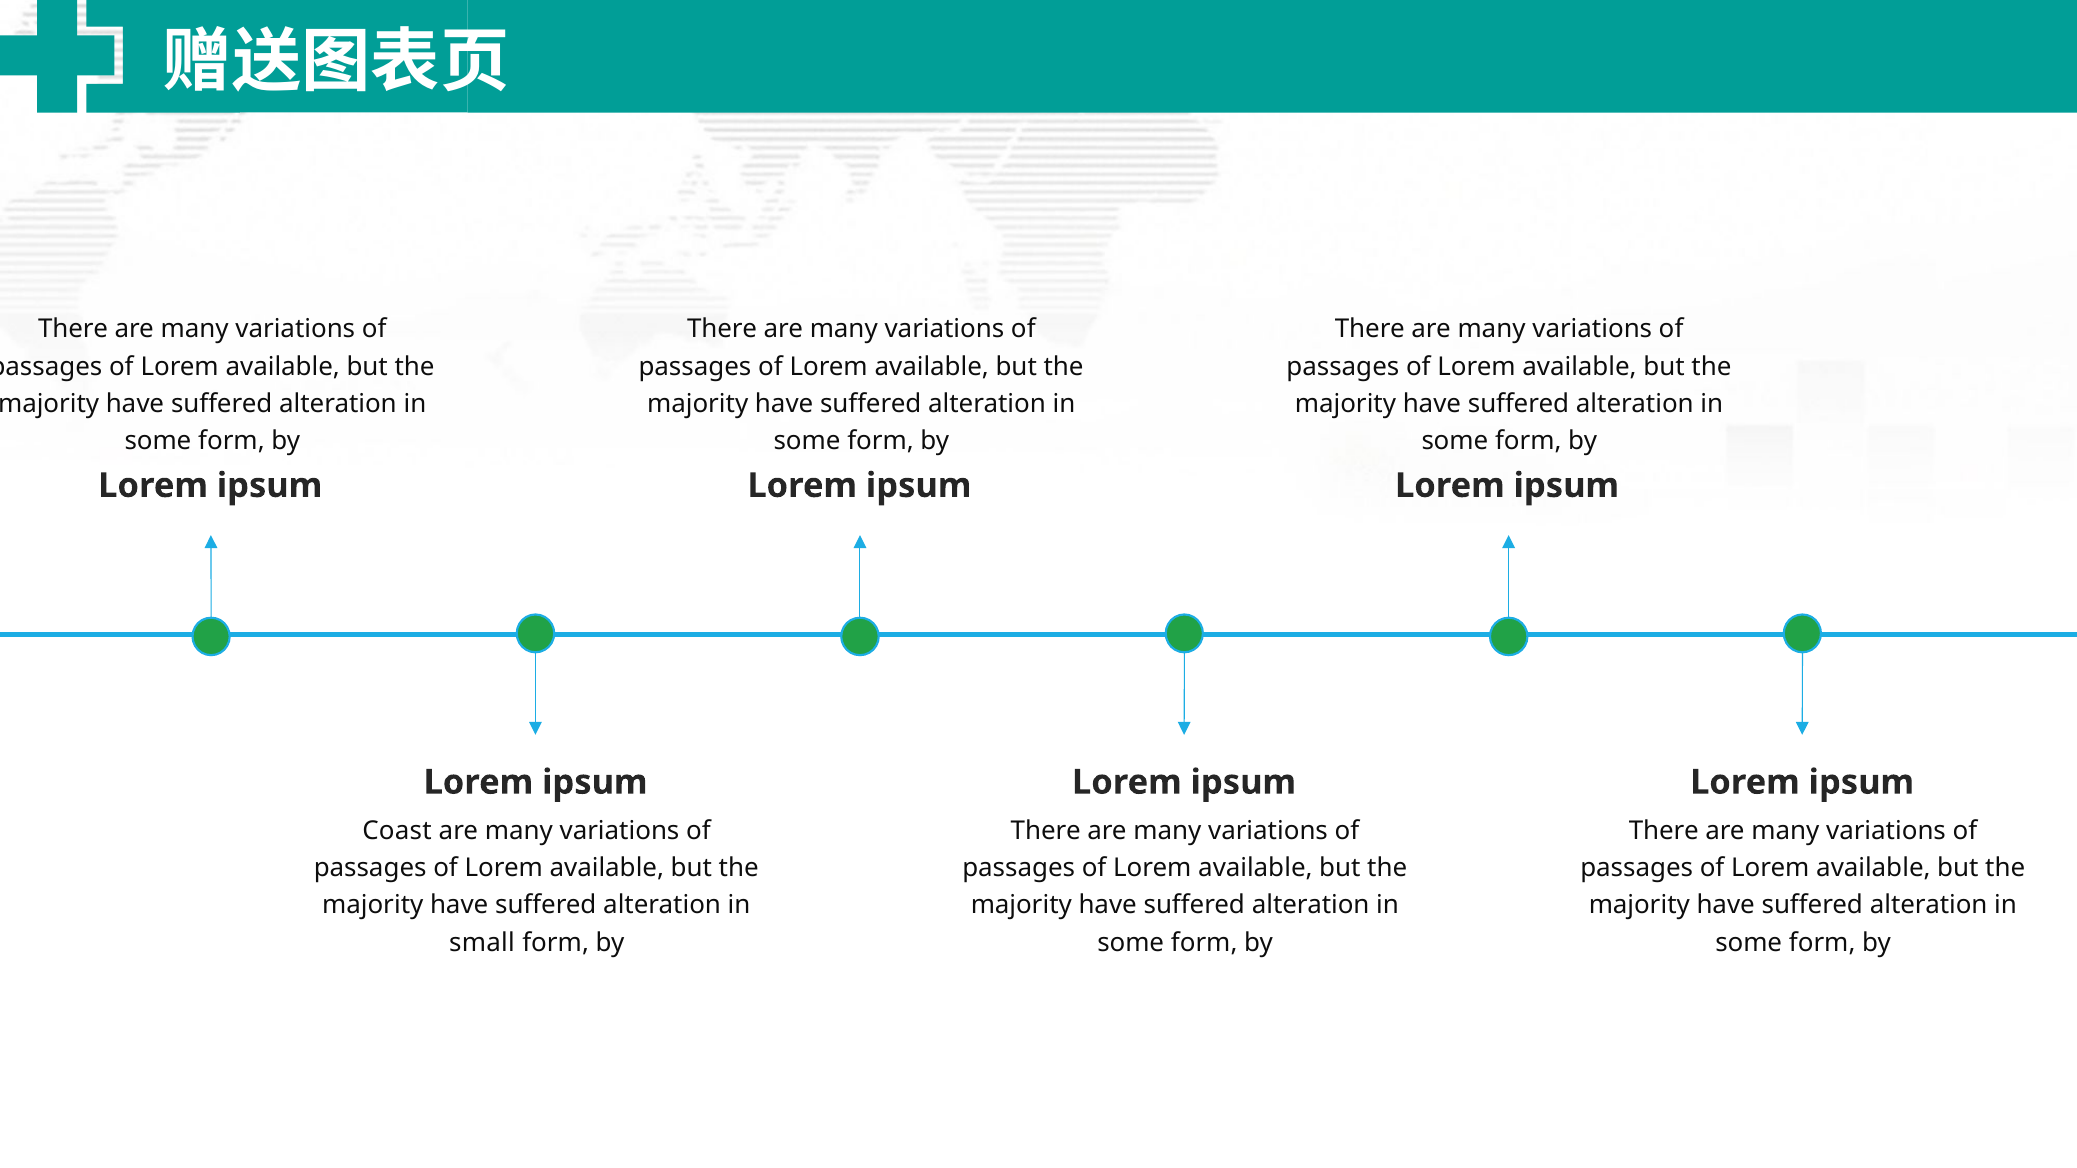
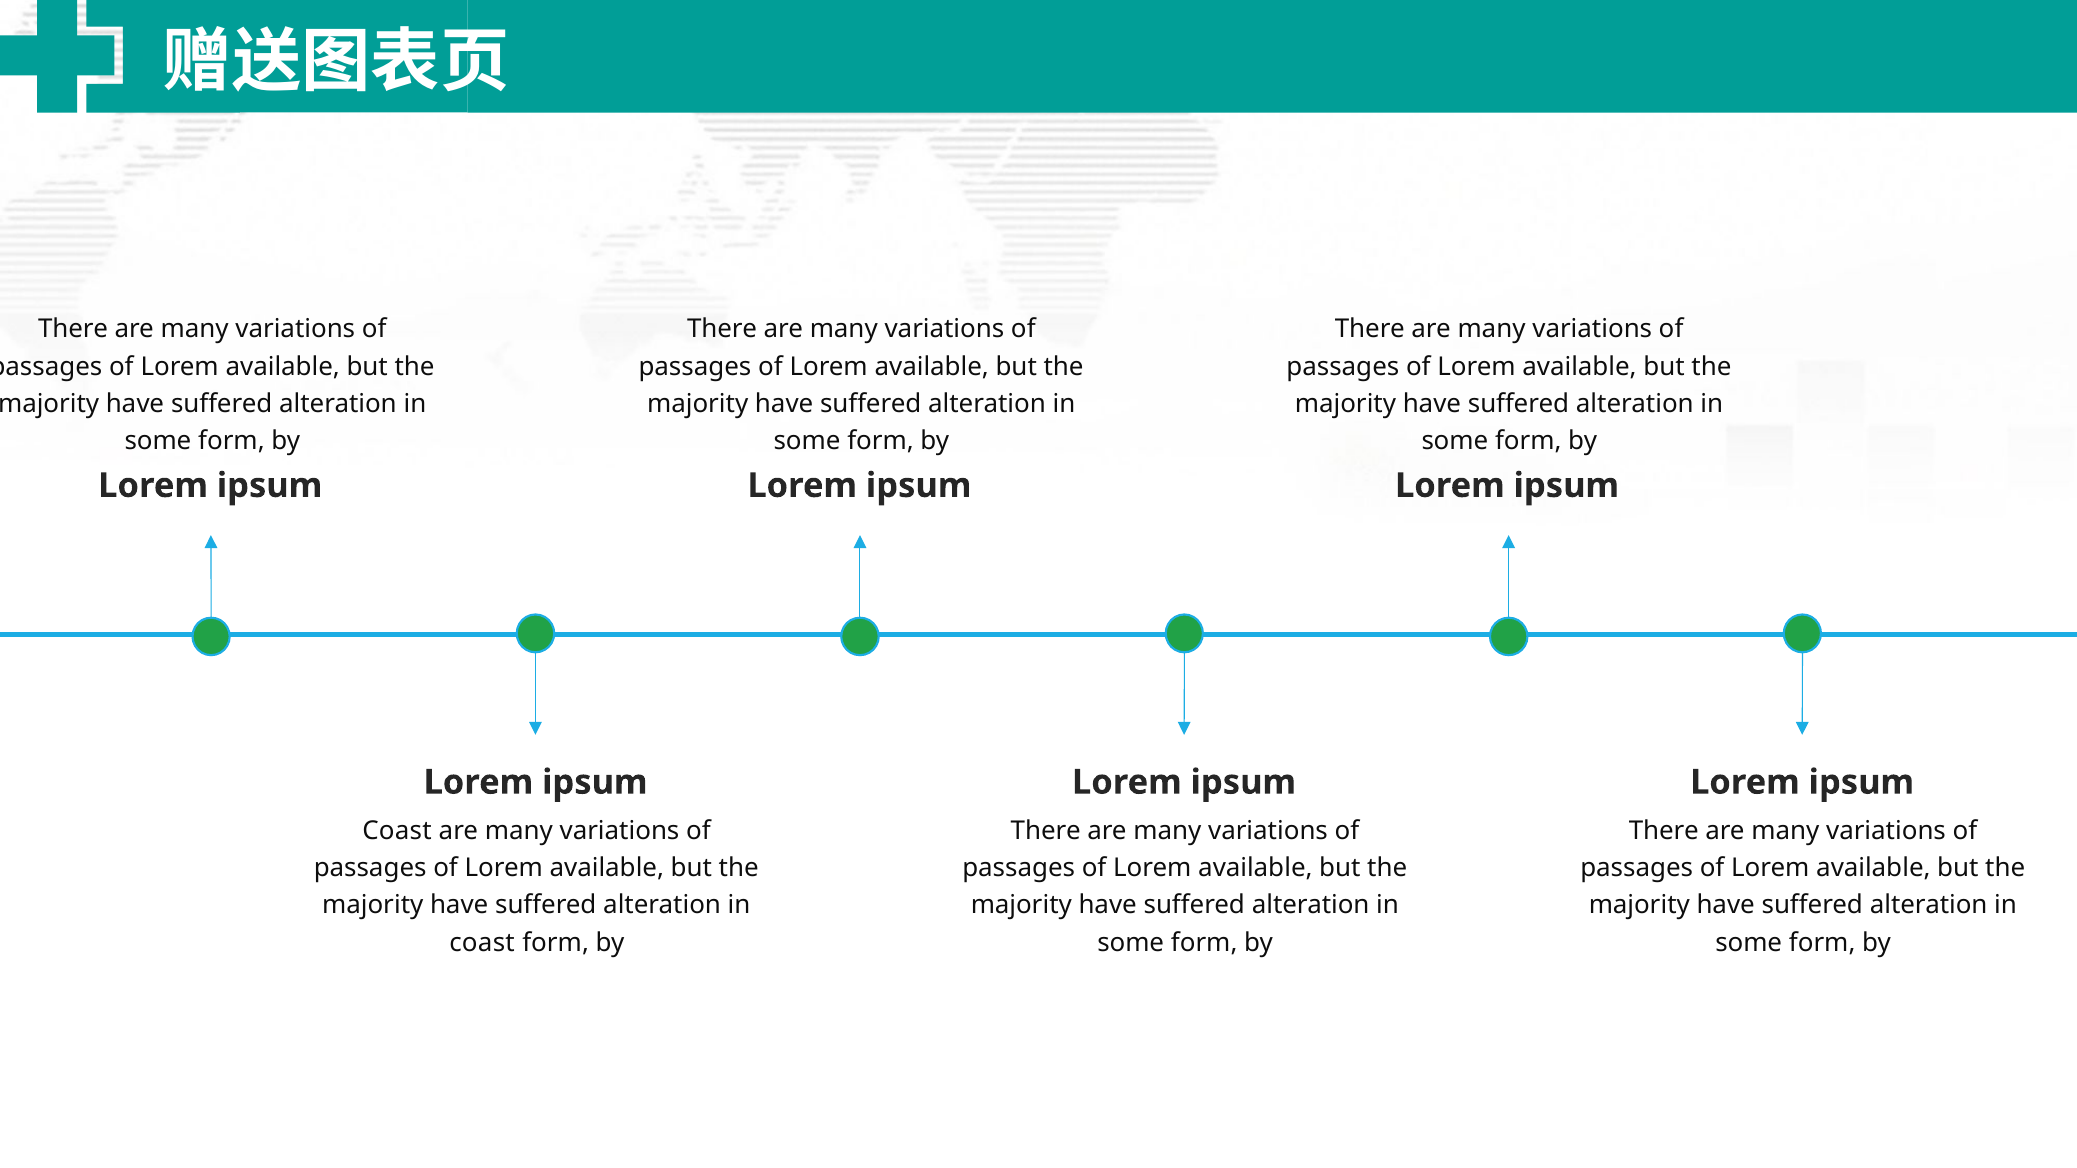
small: small -> coast (482, 943)
